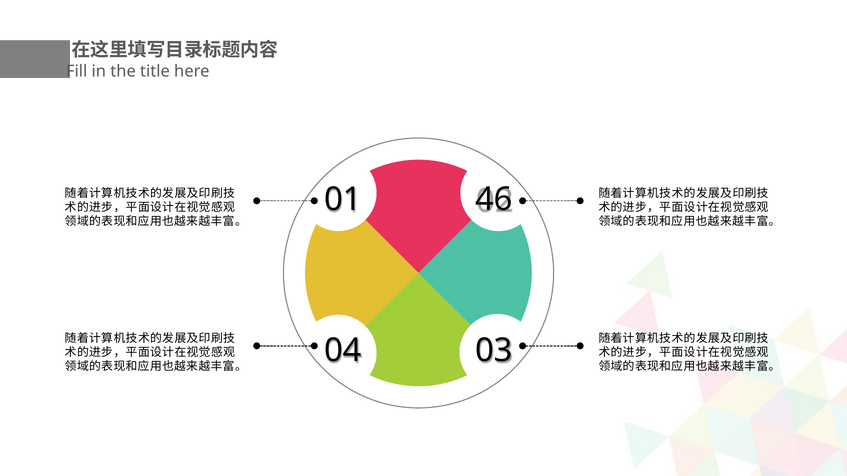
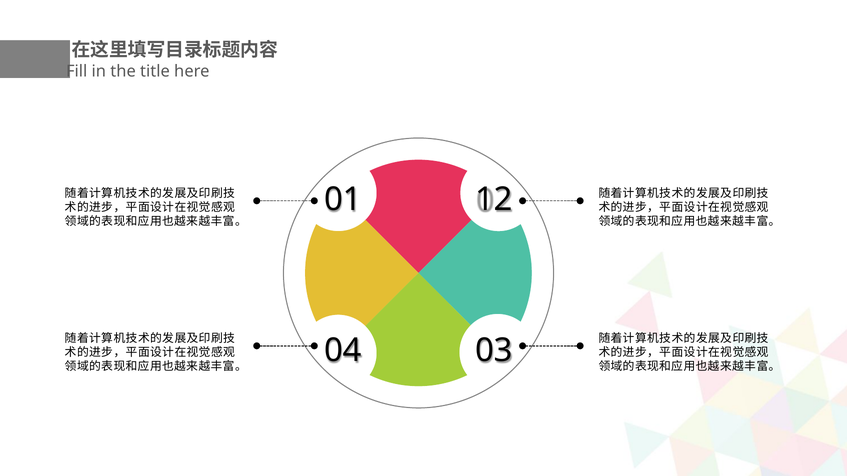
46: 46 -> 12 (494, 200)
